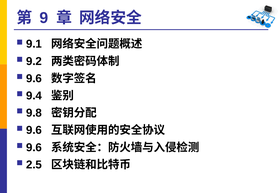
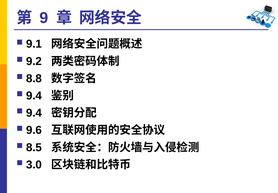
9.6: 9.6 -> 8.8 (34, 78)
9.8: 9.8 -> 9.4 (34, 113)
9.6: 9.6 -> 8.5 (34, 147)
2.5: 2.5 -> 3.0 (34, 164)
